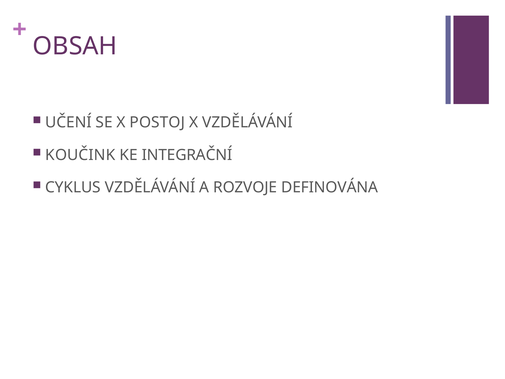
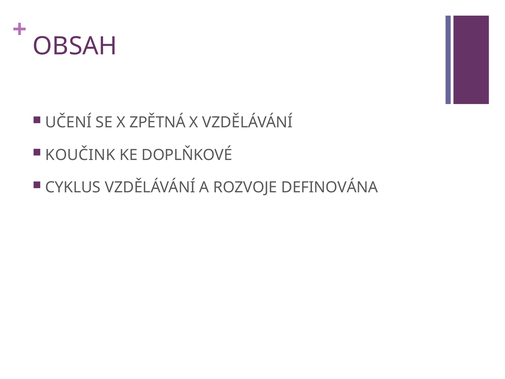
POSTOJ: POSTOJ -> ZPĚTNÁ (157, 122)
INTEGRAČNÍ: INTEGRAČNÍ -> DOPLŇKOVÉ (187, 155)
